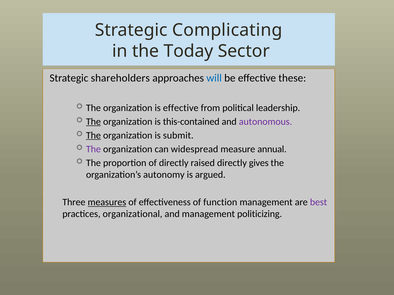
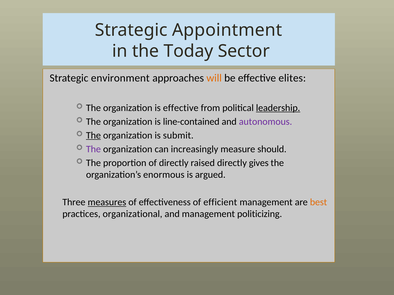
Complicating: Complicating -> Appointment (227, 30)
shareholders: shareholders -> environment (120, 78)
will colour: blue -> orange (214, 78)
these: these -> elites (292, 78)
leadership underline: none -> present (278, 108)
The underline: present -> none (93, 122)
this-contained: this-contained -> line-contained (191, 122)
widespread: widespread -> increasingly (195, 149)
annual: annual -> should (272, 149)
autonomy: autonomy -> enormous (164, 175)
function: function -> efficient (220, 203)
best colour: purple -> orange (319, 203)
